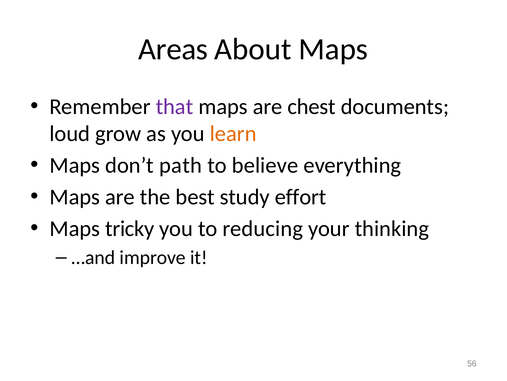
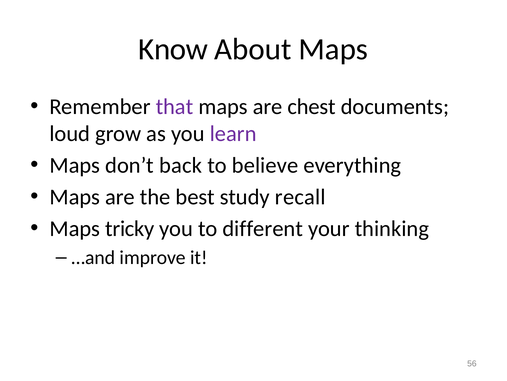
Areas: Areas -> Know (173, 49)
learn colour: orange -> purple (233, 133)
path: path -> back (181, 165)
effort: effort -> recall (300, 197)
reducing: reducing -> different (263, 228)
